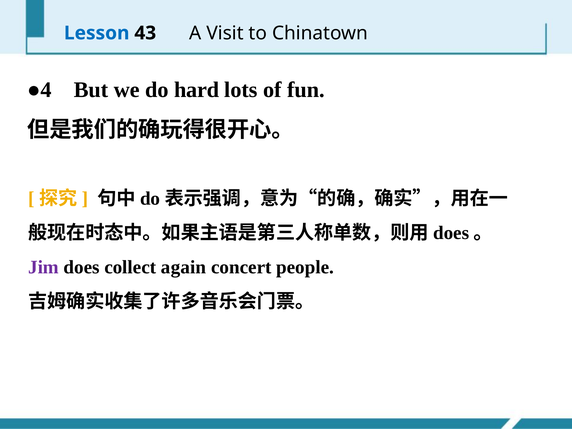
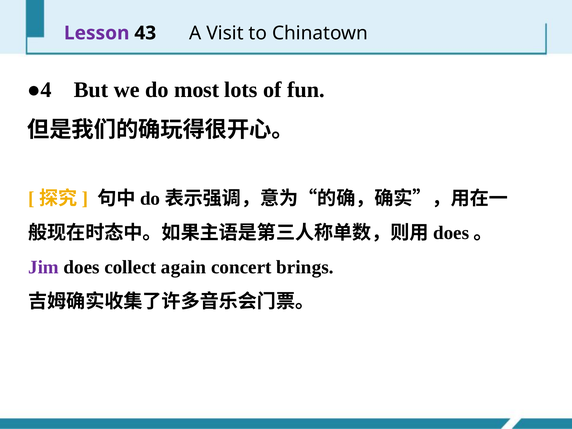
Lesson colour: blue -> purple (97, 33)
hard: hard -> most (197, 90)
people: people -> brings (305, 267)
